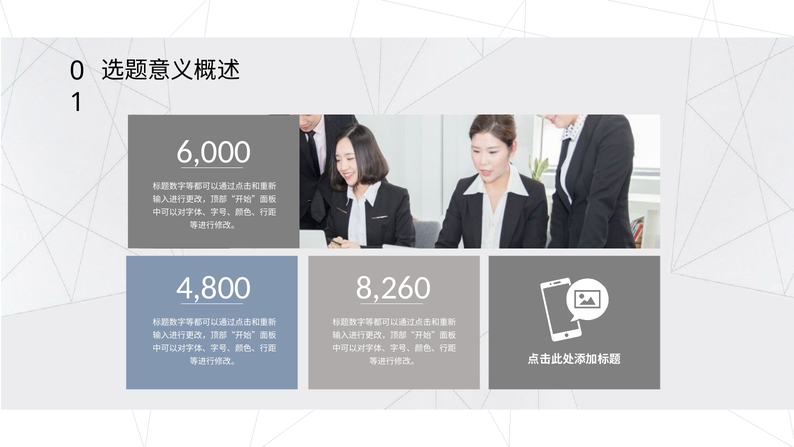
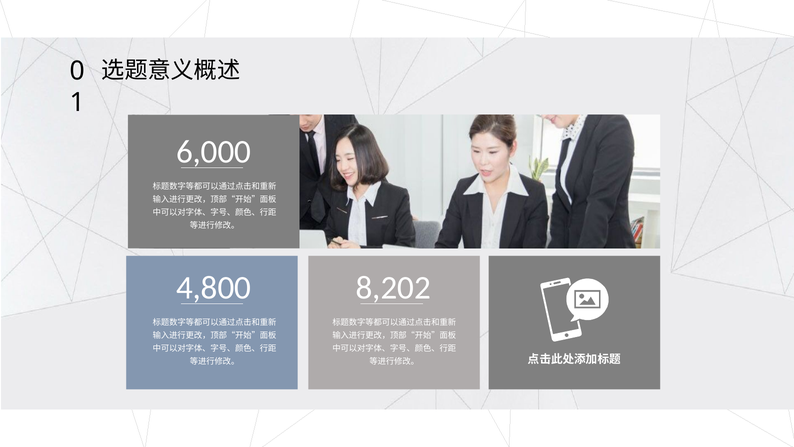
8,260: 8,260 -> 8,202 (393, 287)
